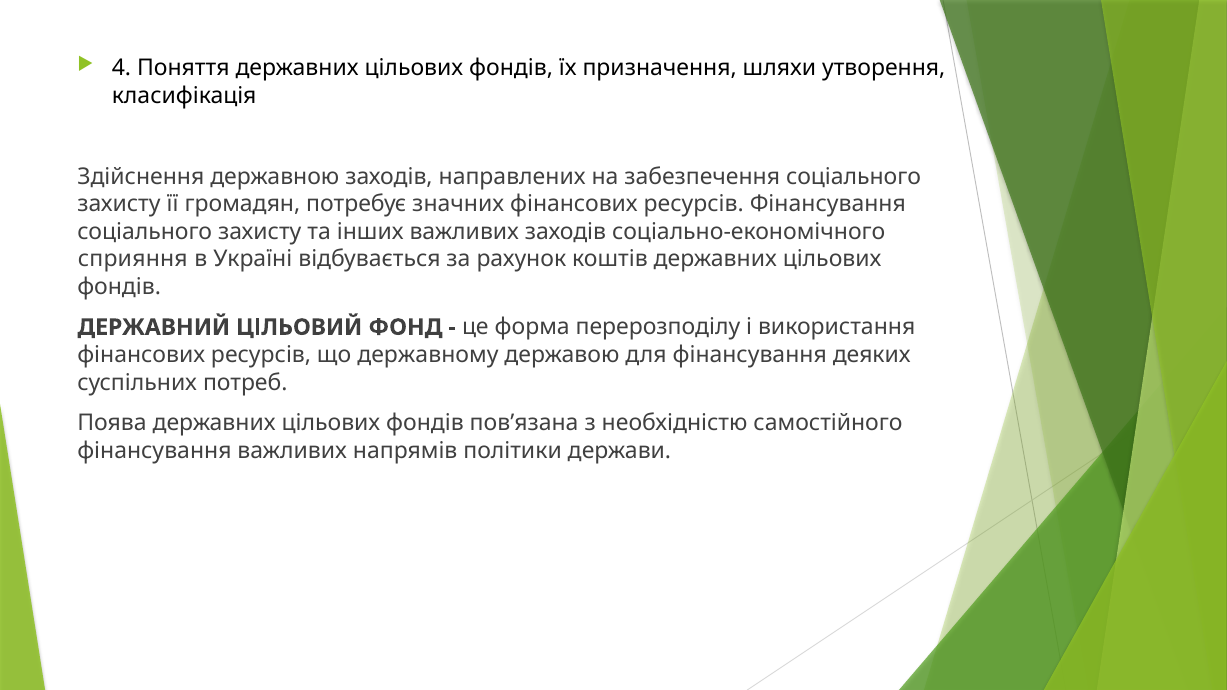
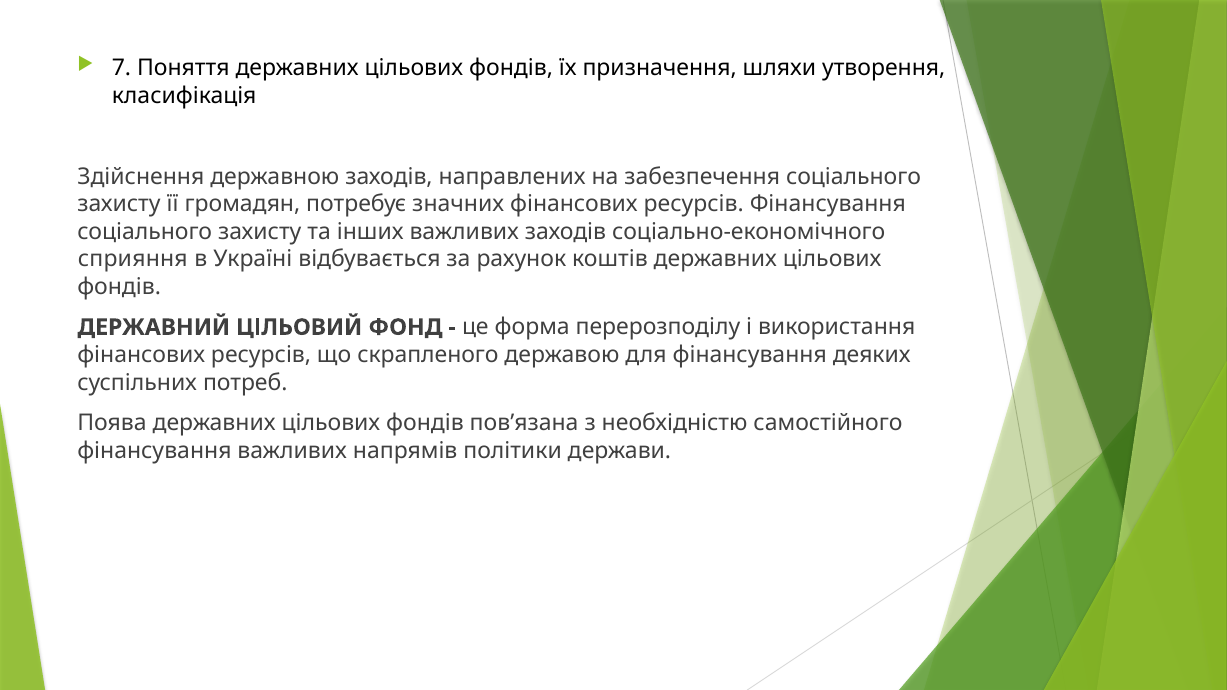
4: 4 -> 7 (122, 68)
державному: державному -> скрапленого (428, 355)
